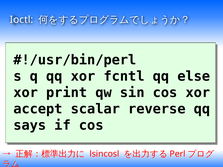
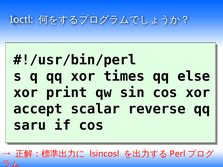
fcntl: fcntl -> times (124, 76)
says: says -> saru (30, 125)
